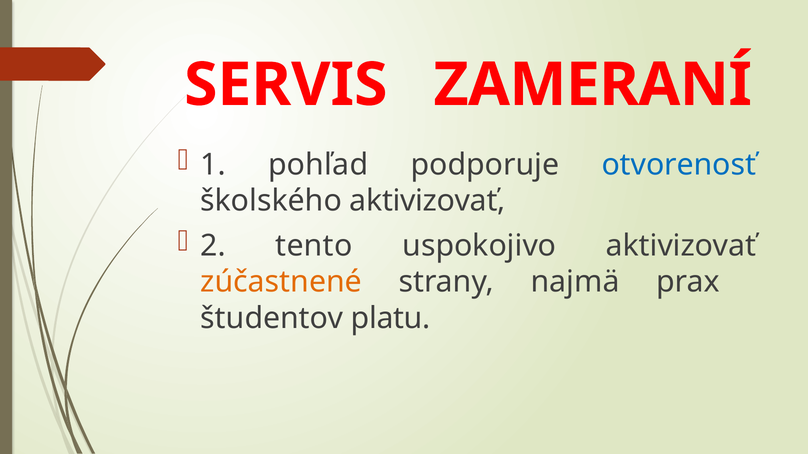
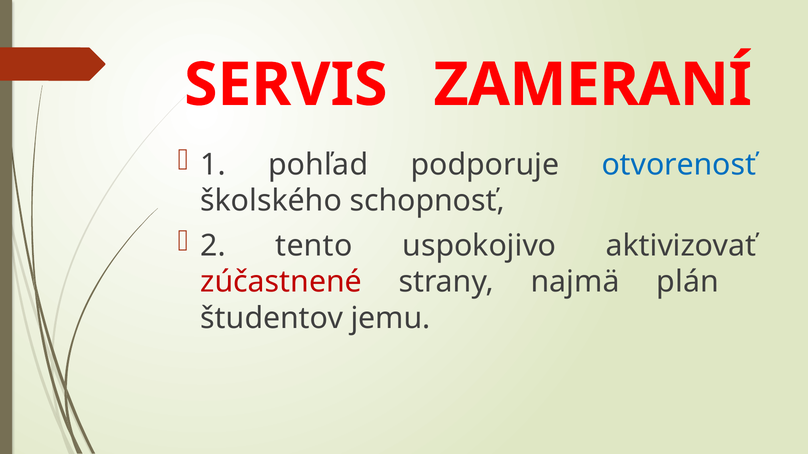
školského aktivizovať: aktivizovať -> schopnosť (427, 201)
zúčastnené colour: orange -> red (281, 282)
prax: prax -> plán (688, 282)
platu: platu -> jemu (390, 319)
